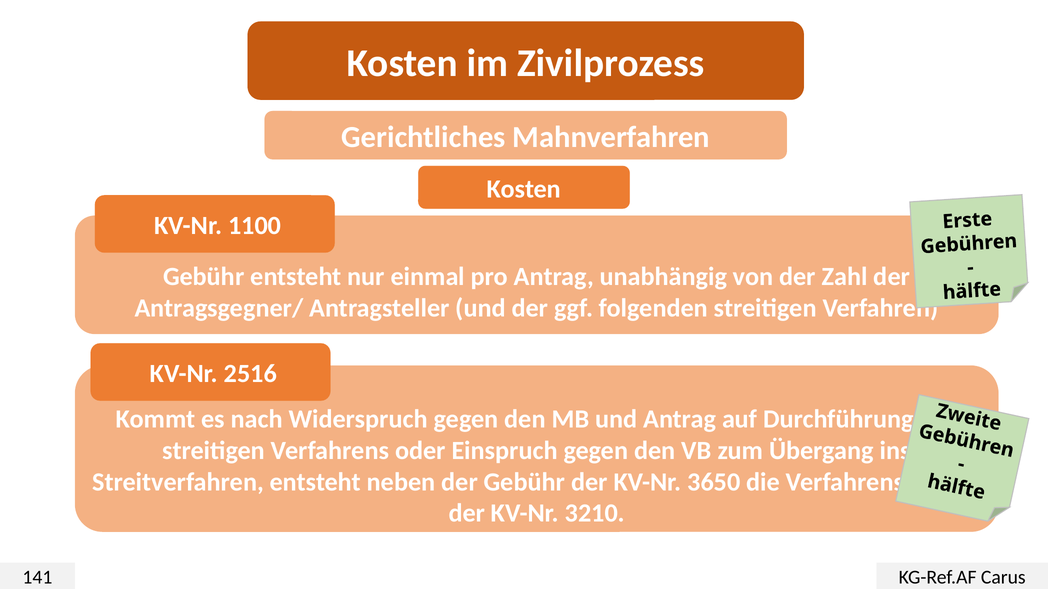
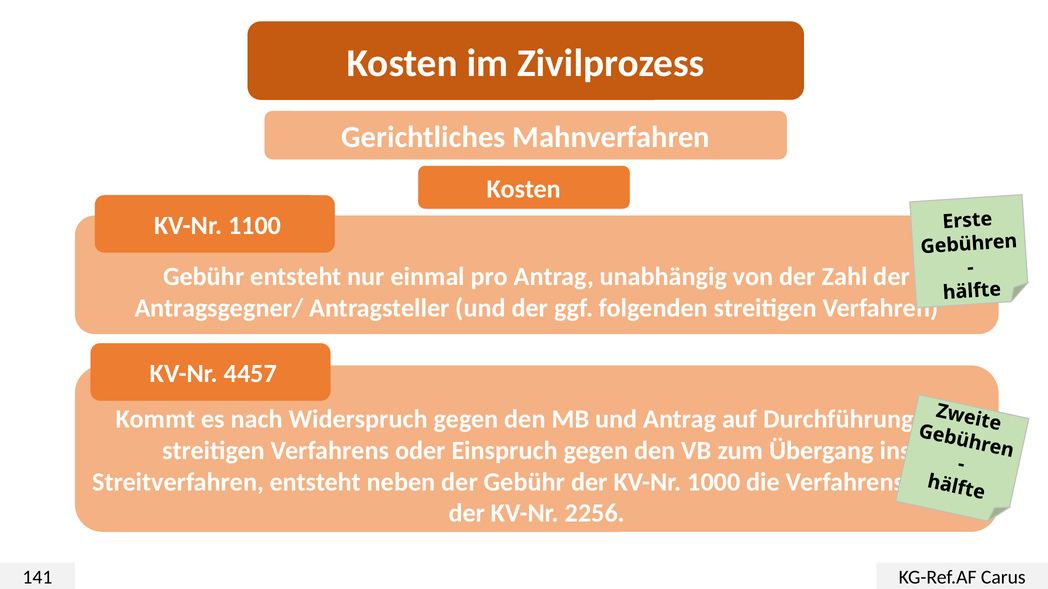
2516: 2516 -> 4457 (250, 374)
3650: 3650 -> 1000 (714, 482)
3210: 3210 -> 2256 (595, 514)
